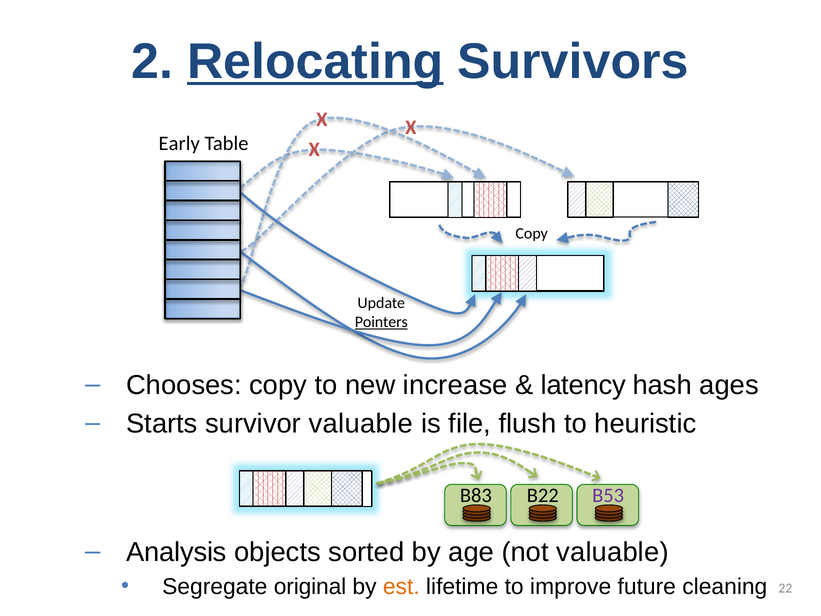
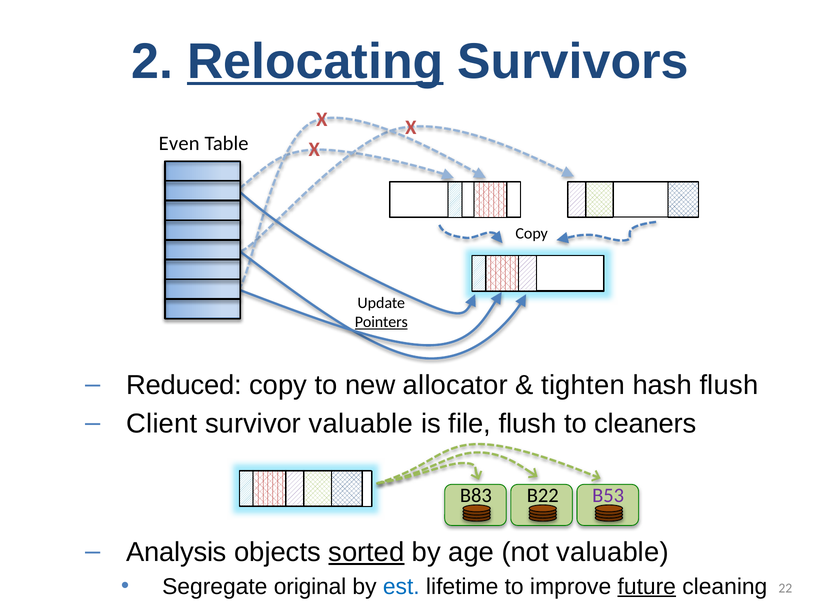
Early: Early -> Even (179, 143)
Chooses: Chooses -> Reduced (184, 385)
increase: increase -> allocator (455, 385)
latency: latency -> tighten (583, 385)
hash ages: ages -> flush (729, 385)
Starts: Starts -> Client (162, 423)
heuristic: heuristic -> cleaners (645, 423)
sorted underline: none -> present (366, 552)
est colour: orange -> blue (401, 586)
future underline: none -> present (647, 586)
